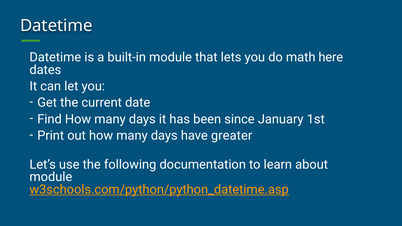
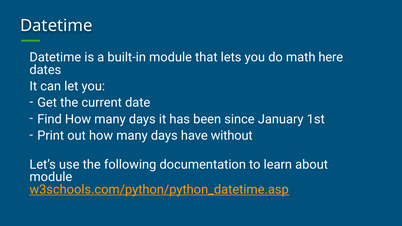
greater: greater -> without (232, 136)
